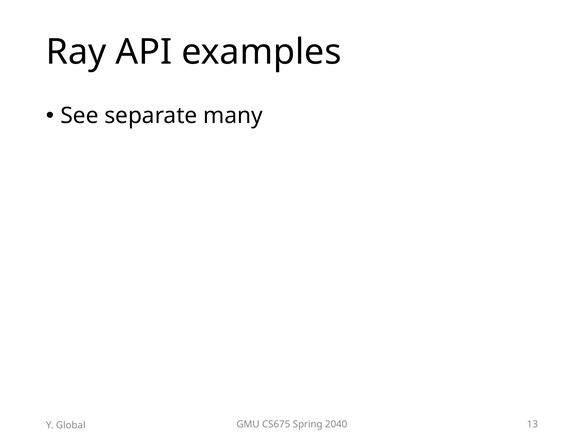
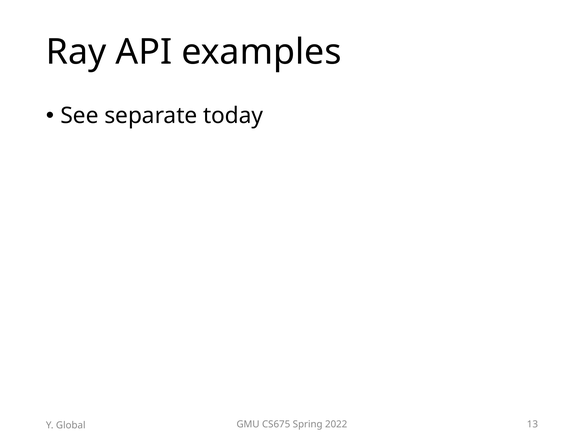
many: many -> today (233, 116)
2040: 2040 -> 2022 (336, 424)
